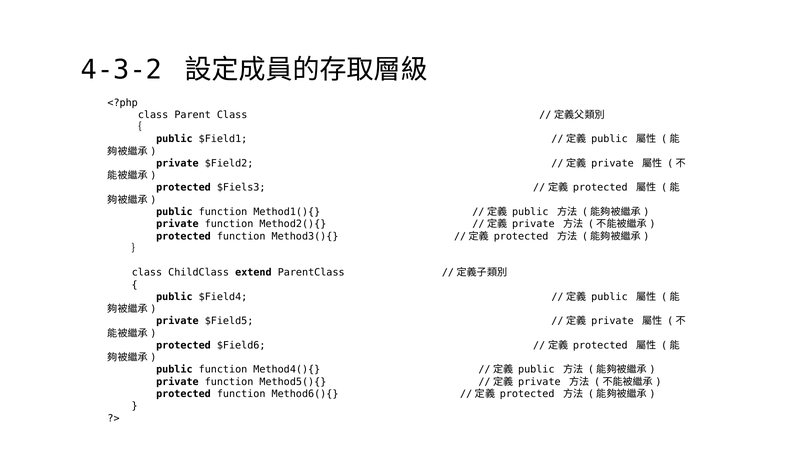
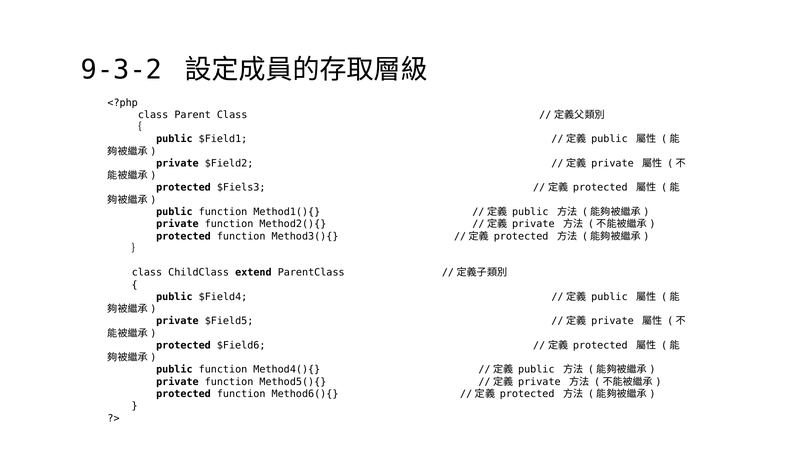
4-3-2: 4-3-2 -> 9-3-2 (121, 70)
